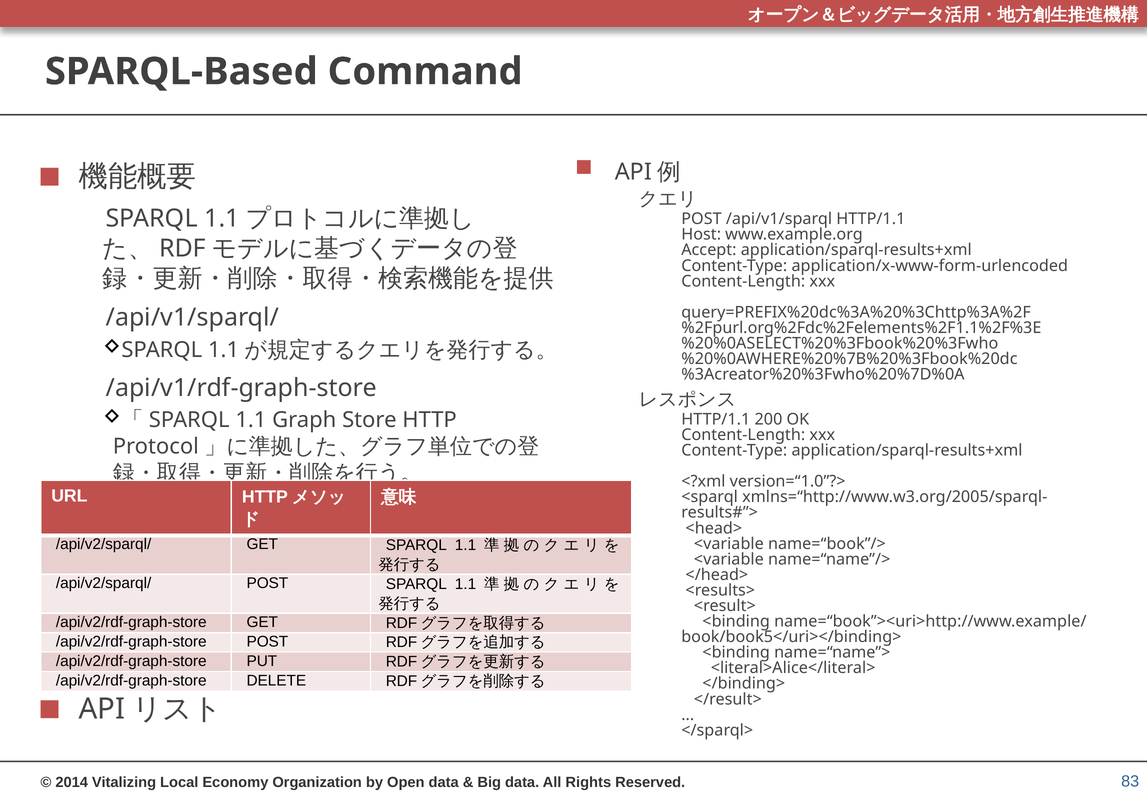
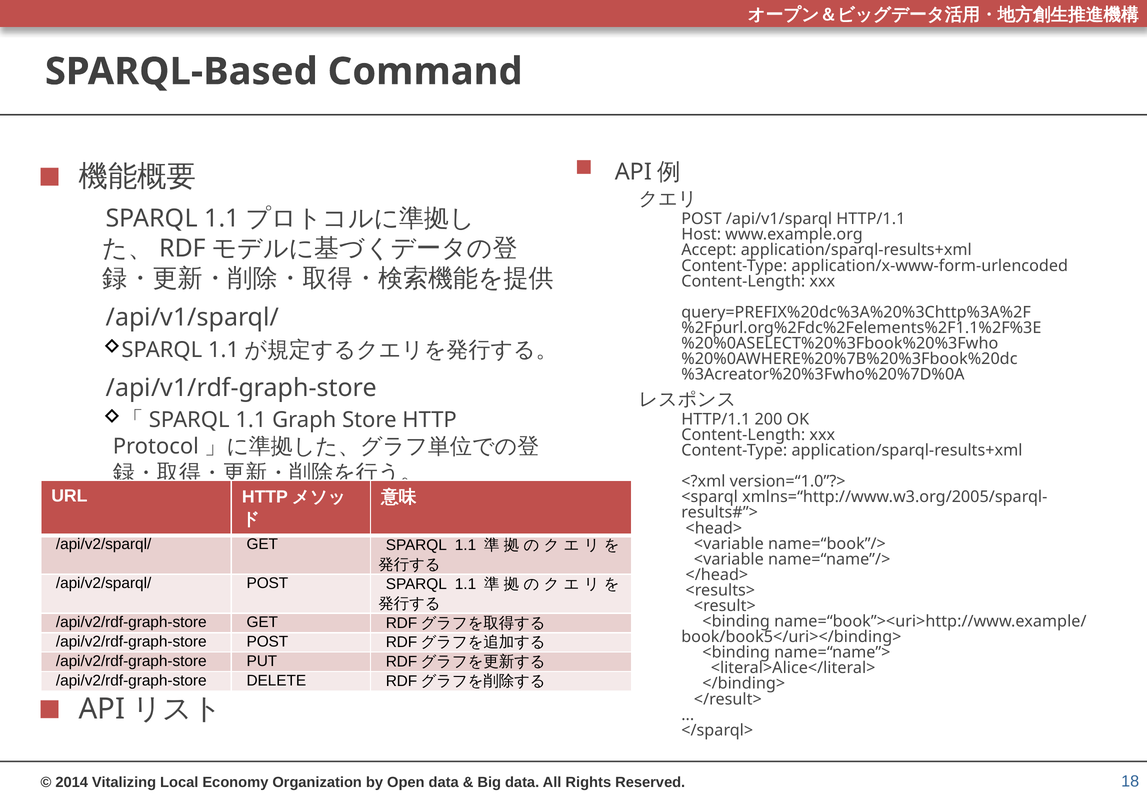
83: 83 -> 18 (1130, 782)
